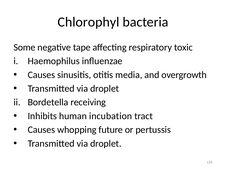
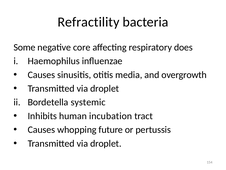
Chlorophyl: Chlorophyl -> Refractility (88, 22)
tape: tape -> core (82, 47)
toxic: toxic -> does (183, 47)
receiving: receiving -> systemic (88, 102)
